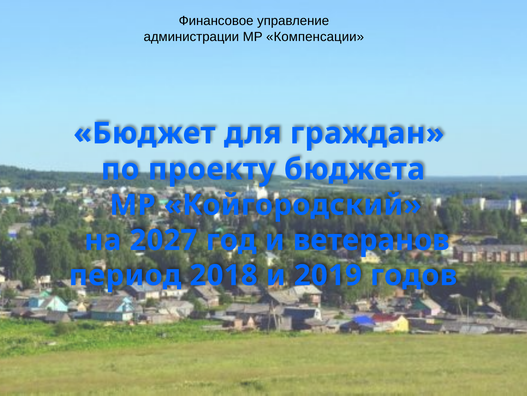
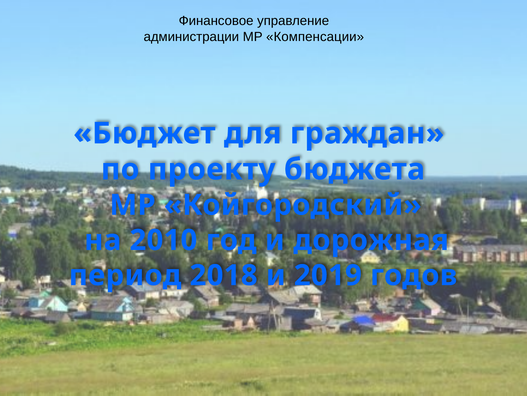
2027: 2027 -> 2010 (163, 240)
ветеранов: ветеранов -> дорожная (371, 240)
